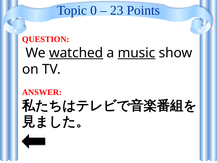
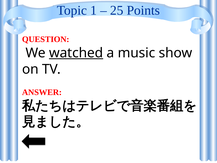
0: 0 -> 1 (94, 10)
23: 23 -> 25 (117, 10)
music underline: present -> none (136, 53)
